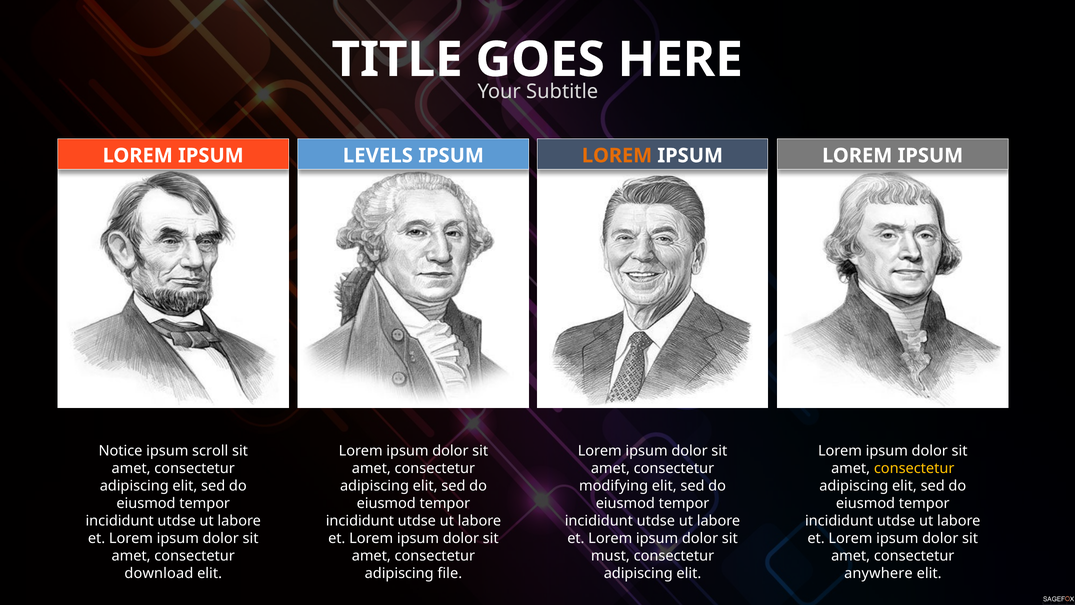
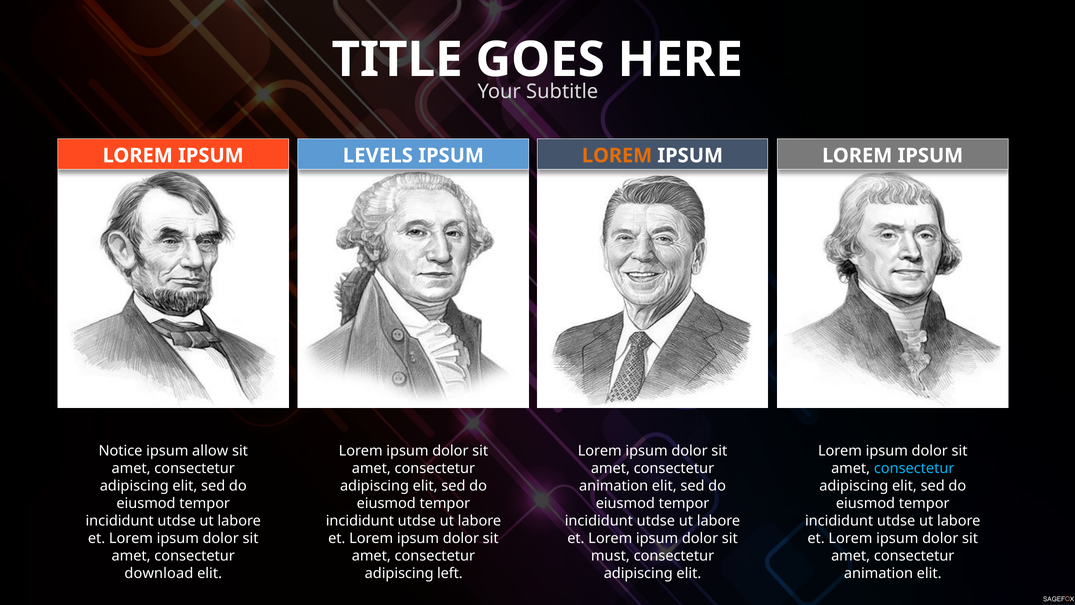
scroll: scroll -> allow (210, 451)
consectetur colour: yellow -> light blue (914, 468)
modifying: modifying -> animation (614, 486)
file: file -> left (450, 573)
anywhere: anywhere -> animation (879, 573)
